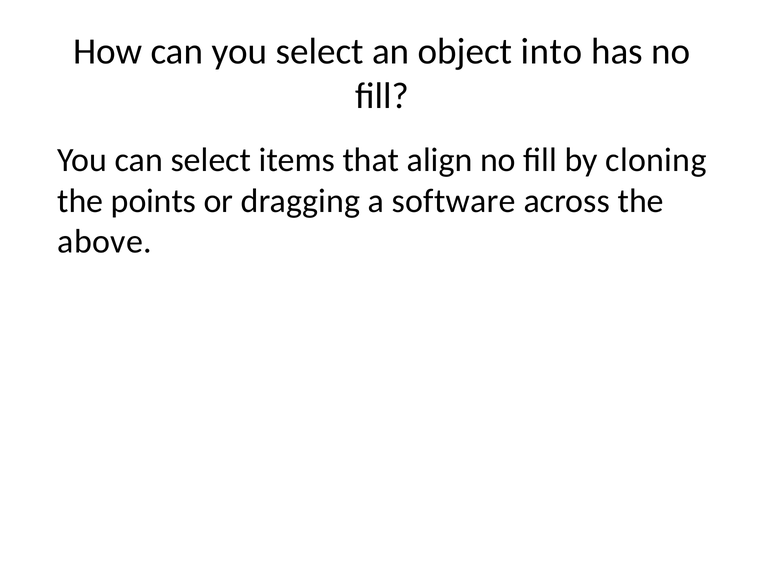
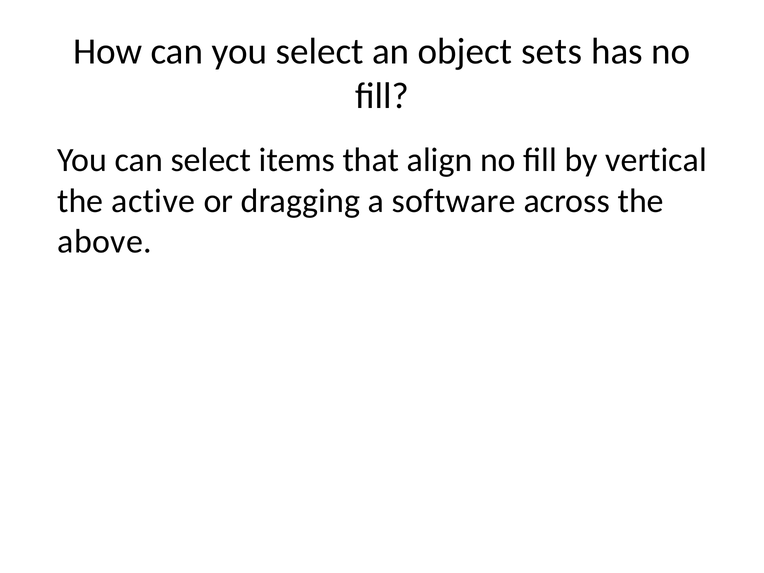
into: into -> sets (552, 52)
cloning: cloning -> vertical (656, 160)
points: points -> active (153, 201)
